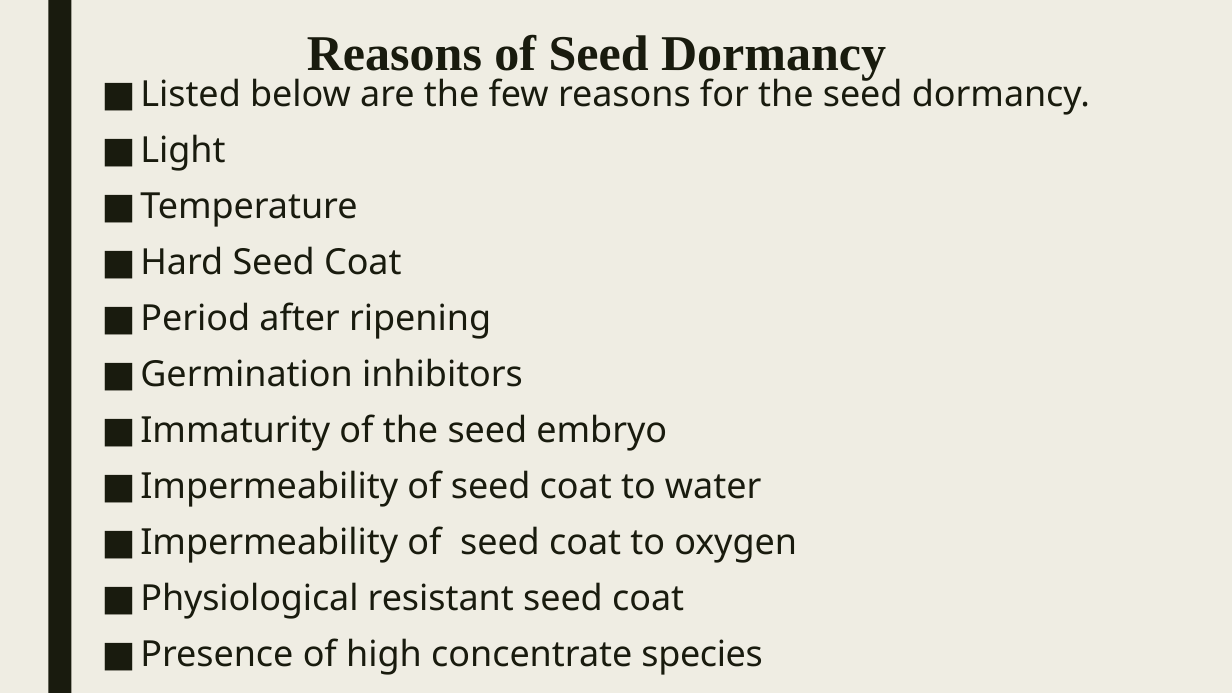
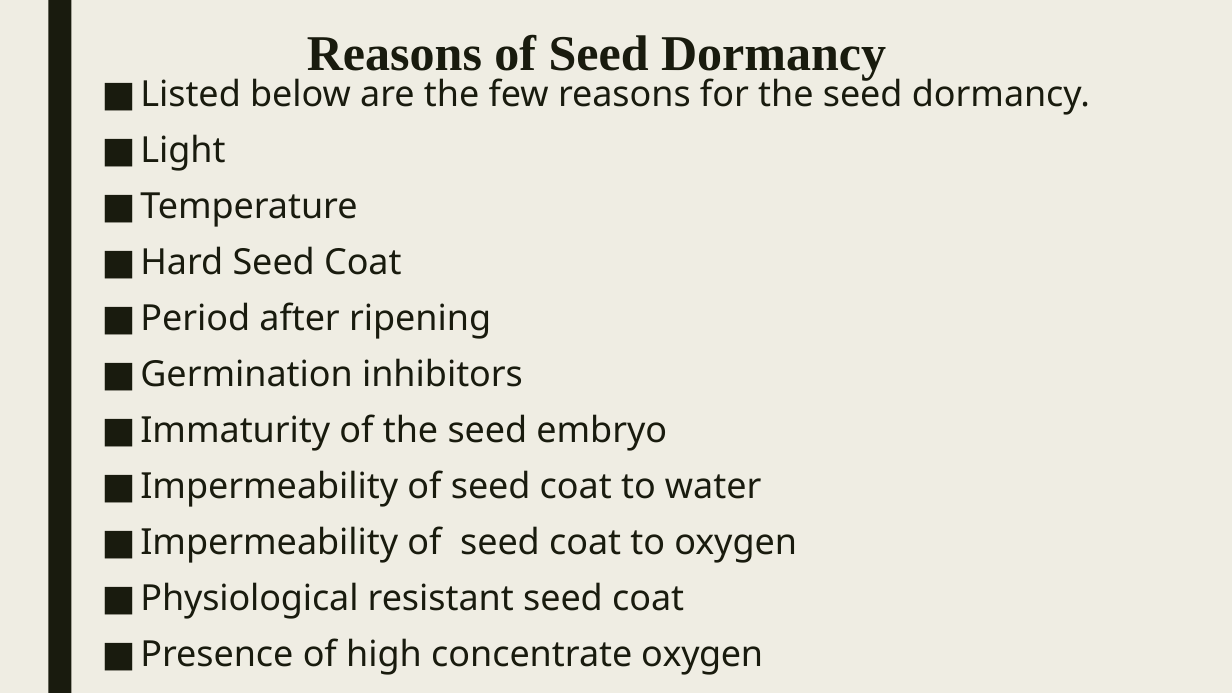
concentrate species: species -> oxygen (702, 654)
